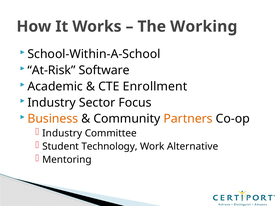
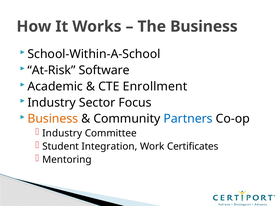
The Working: Working -> Business (204, 27)
Partners colour: orange -> blue (188, 119)
Technology: Technology -> Integration (109, 147)
Alternative: Alternative -> Certificates (193, 147)
